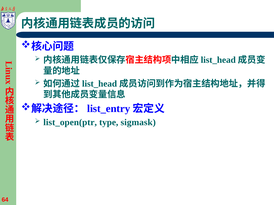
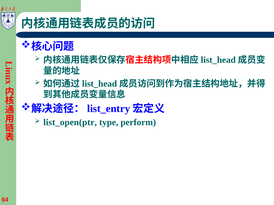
sigmask: sigmask -> perform (138, 123)
